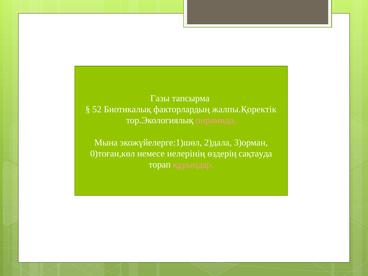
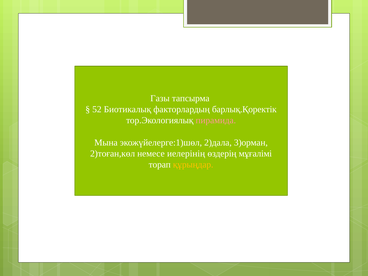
жалпы.Қоректік: жалпы.Қоректік -> барлық.Қоректік (244, 109)
0)тоған,көл: 0)тоған,көл -> 2)тоған,көл (113, 154)
сақтауда: сақтауда -> мұғалімі (255, 154)
құрыңдар colour: pink -> yellow (193, 165)
